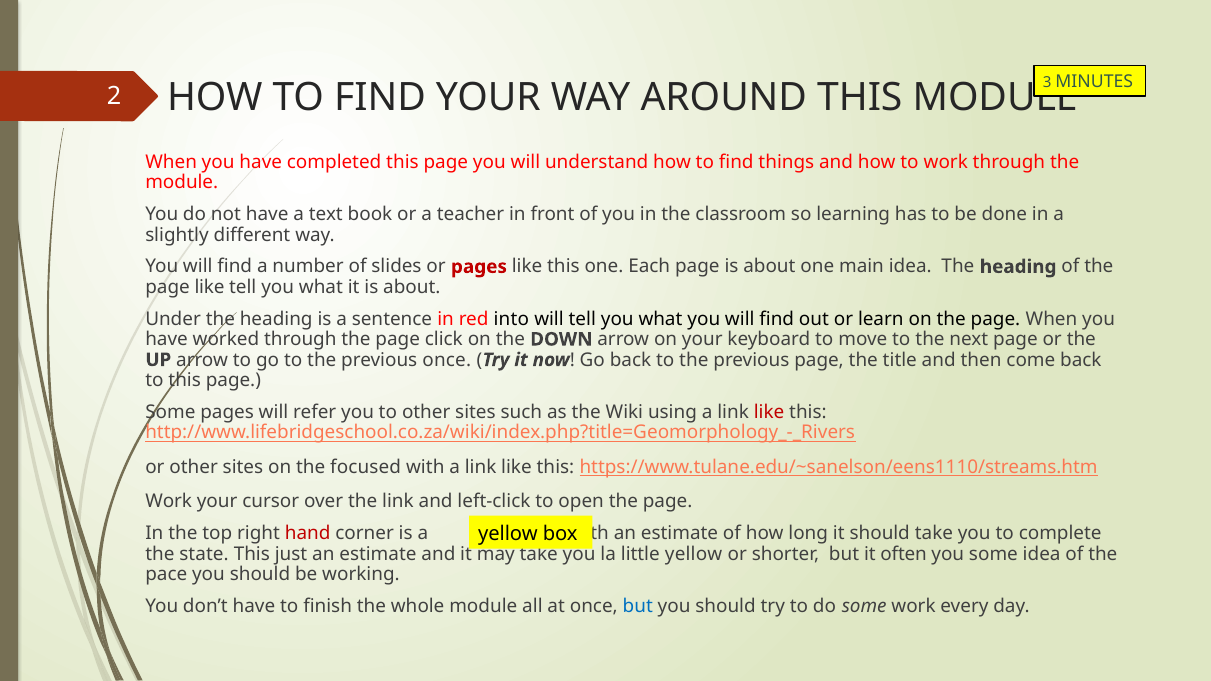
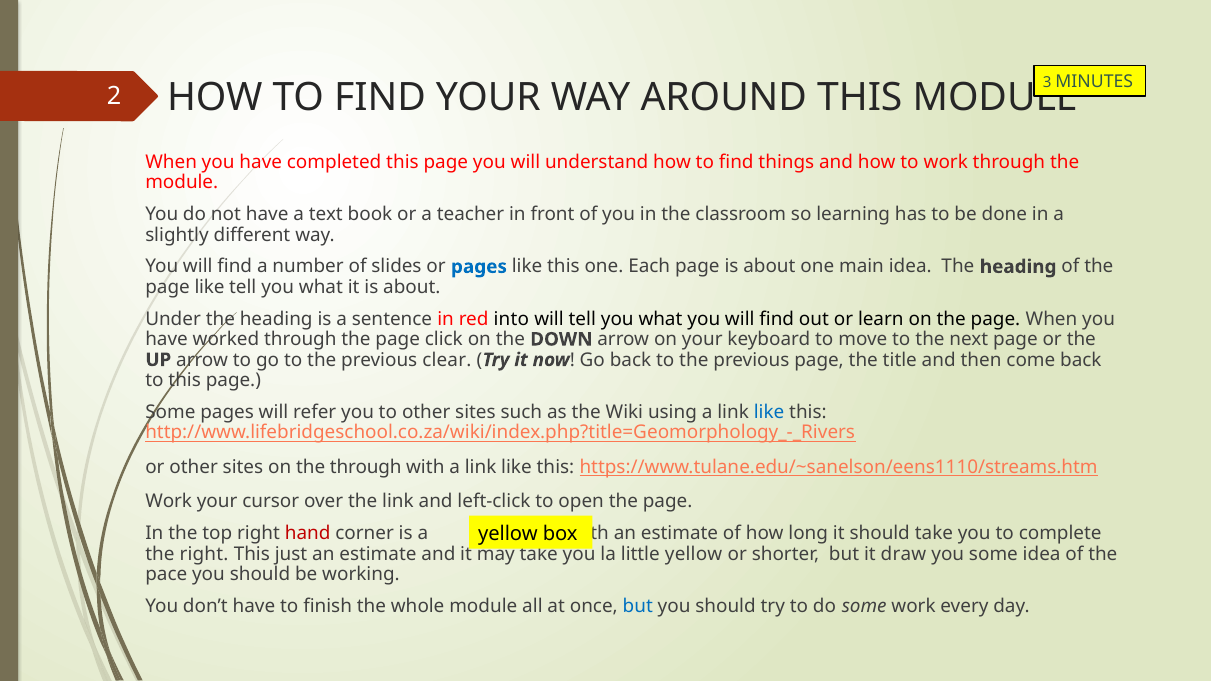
pages colour: red -> blue (479, 267)
previous once: once -> clear (447, 360)
like colour: red -> blue (769, 412)
the focused: focused -> through (366, 467)
the state: state -> right (204, 554)
often: often -> draw (903, 554)
